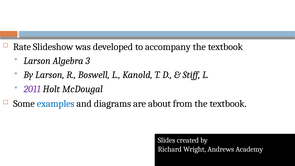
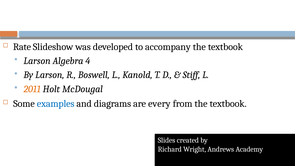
3: 3 -> 4 (88, 61)
2011 colour: purple -> orange (32, 89)
about: about -> every (159, 104)
